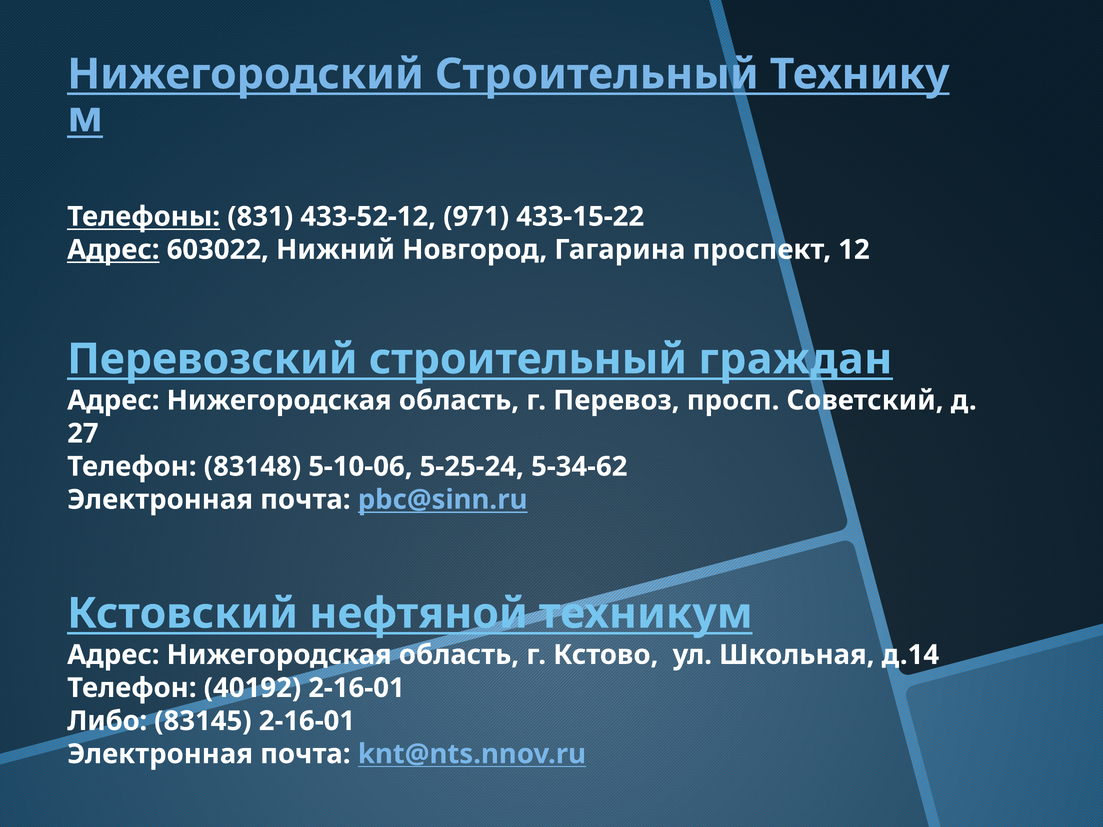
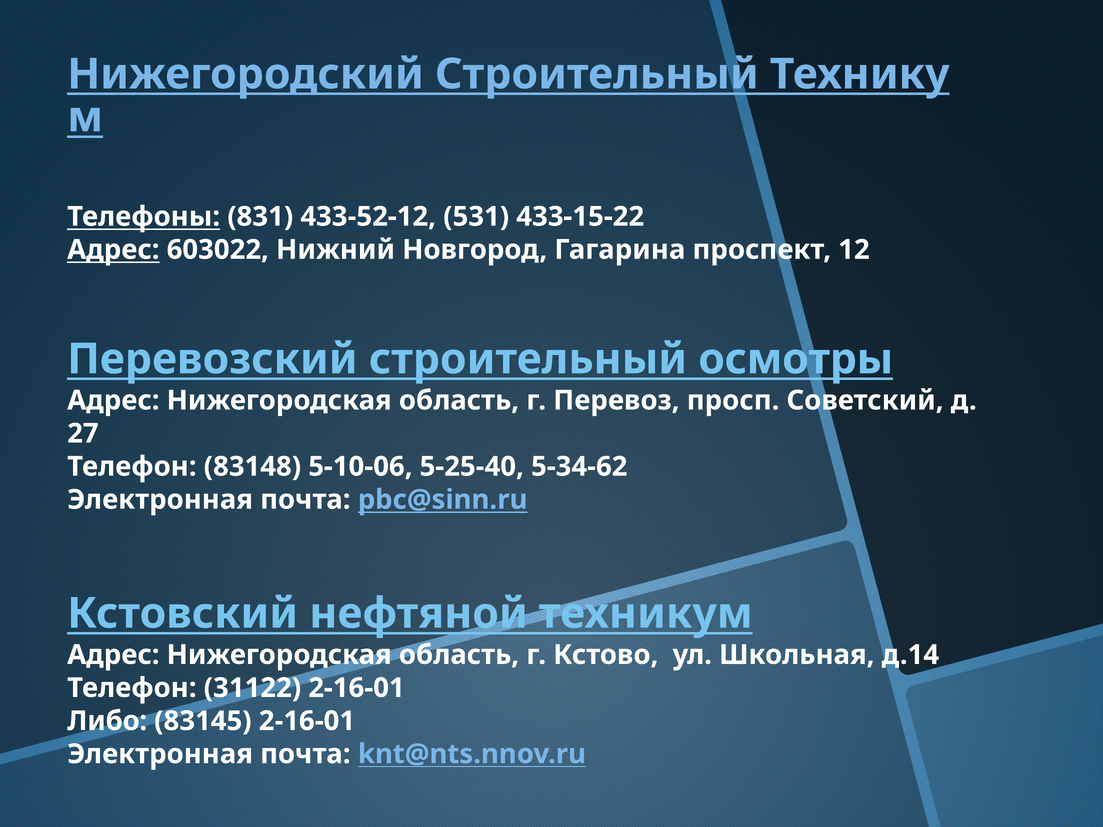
971: 971 -> 531 (476, 217)
граждан: граждан -> осмотры (796, 359)
5-25-24: 5-25-24 -> 5-25-40 (472, 467)
40192: 40192 -> 31122 (252, 688)
